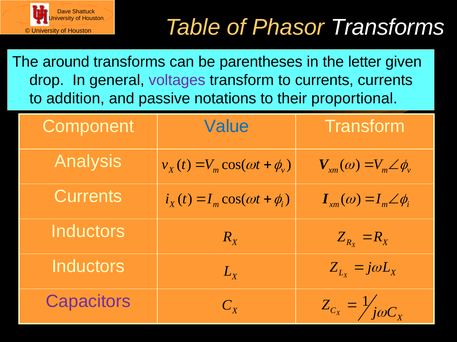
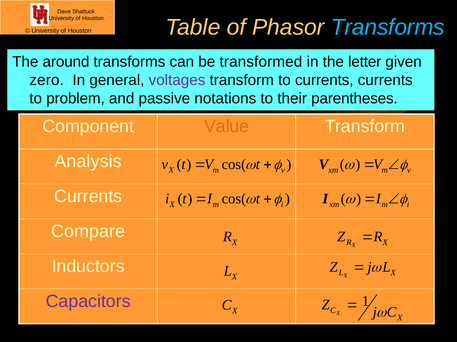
Transforms colour: white -> light blue (388, 27)
parentheses: parentheses -> transformed (261, 62)
drop: drop -> zero (47, 80)
addition: addition -> problem (76, 99)
proportional: proportional -> parentheses (354, 99)
Value colour: blue -> orange (227, 127)
Inductors: Inductors -> Compare (88, 232)
